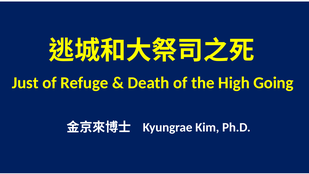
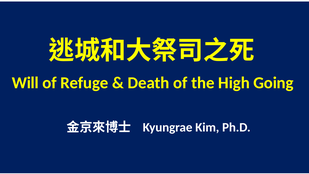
Just: Just -> Will (25, 83)
